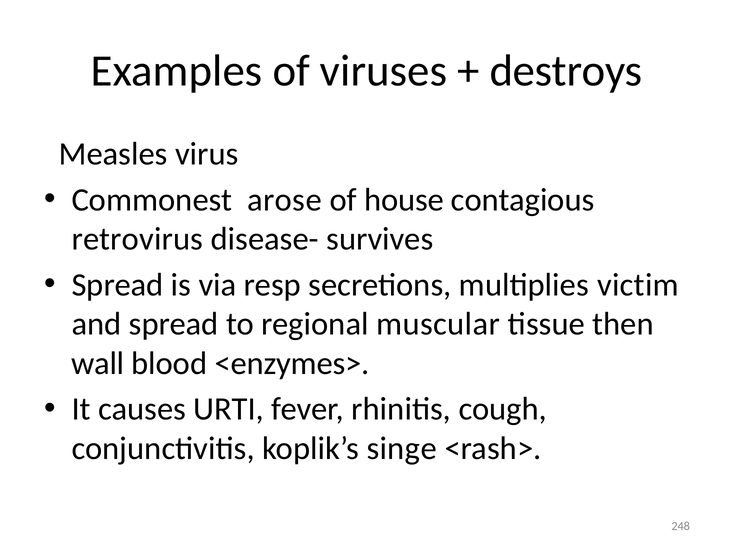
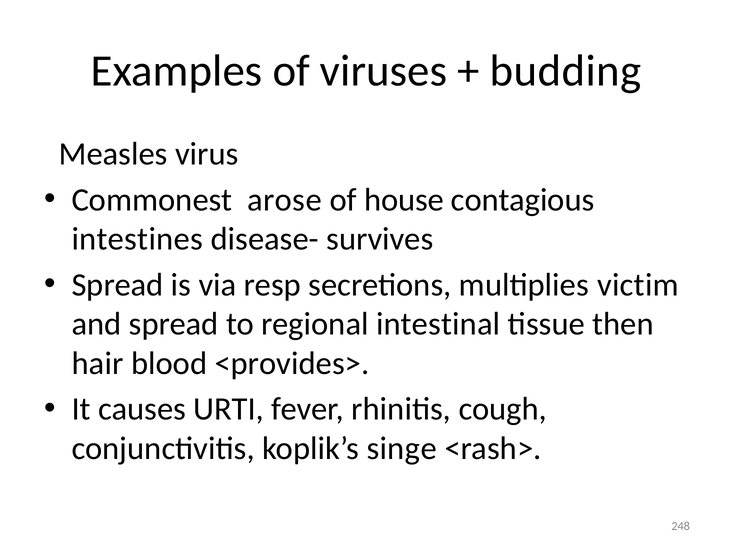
destroys: destroys -> budding (566, 71)
retrovirus: retrovirus -> intestines (137, 239)
muscular: muscular -> intestinal (438, 324)
wall: wall -> hair (98, 363)
<enzymes>: <enzymes> -> <provides> (292, 363)
